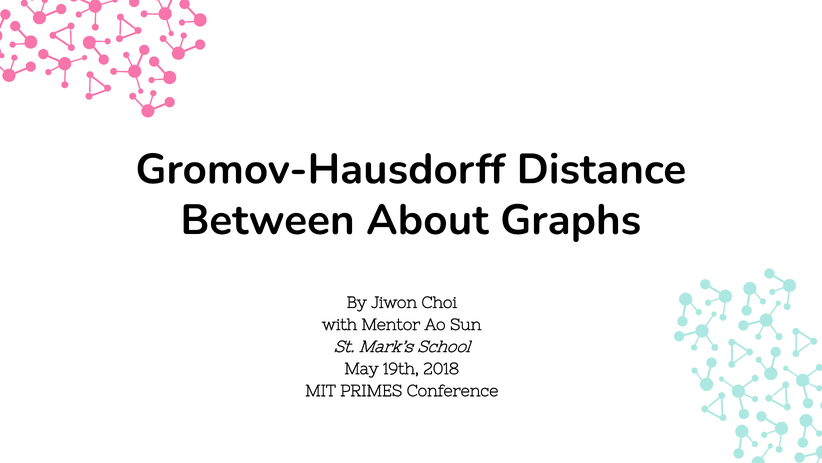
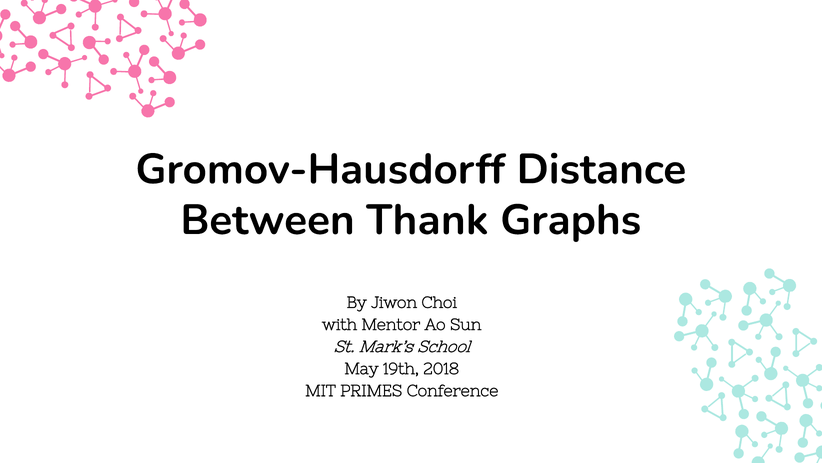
About: About -> Thank (427, 220)
